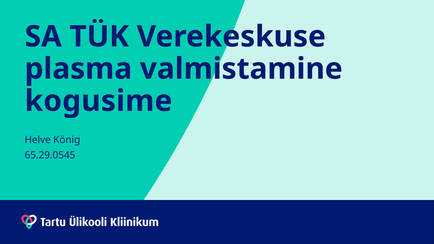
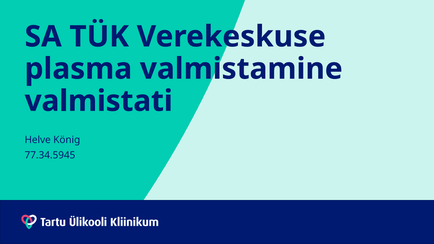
kogusime: kogusime -> valmistati (99, 101)
65.29.0545: 65.29.0545 -> 77.34.5945 (50, 155)
